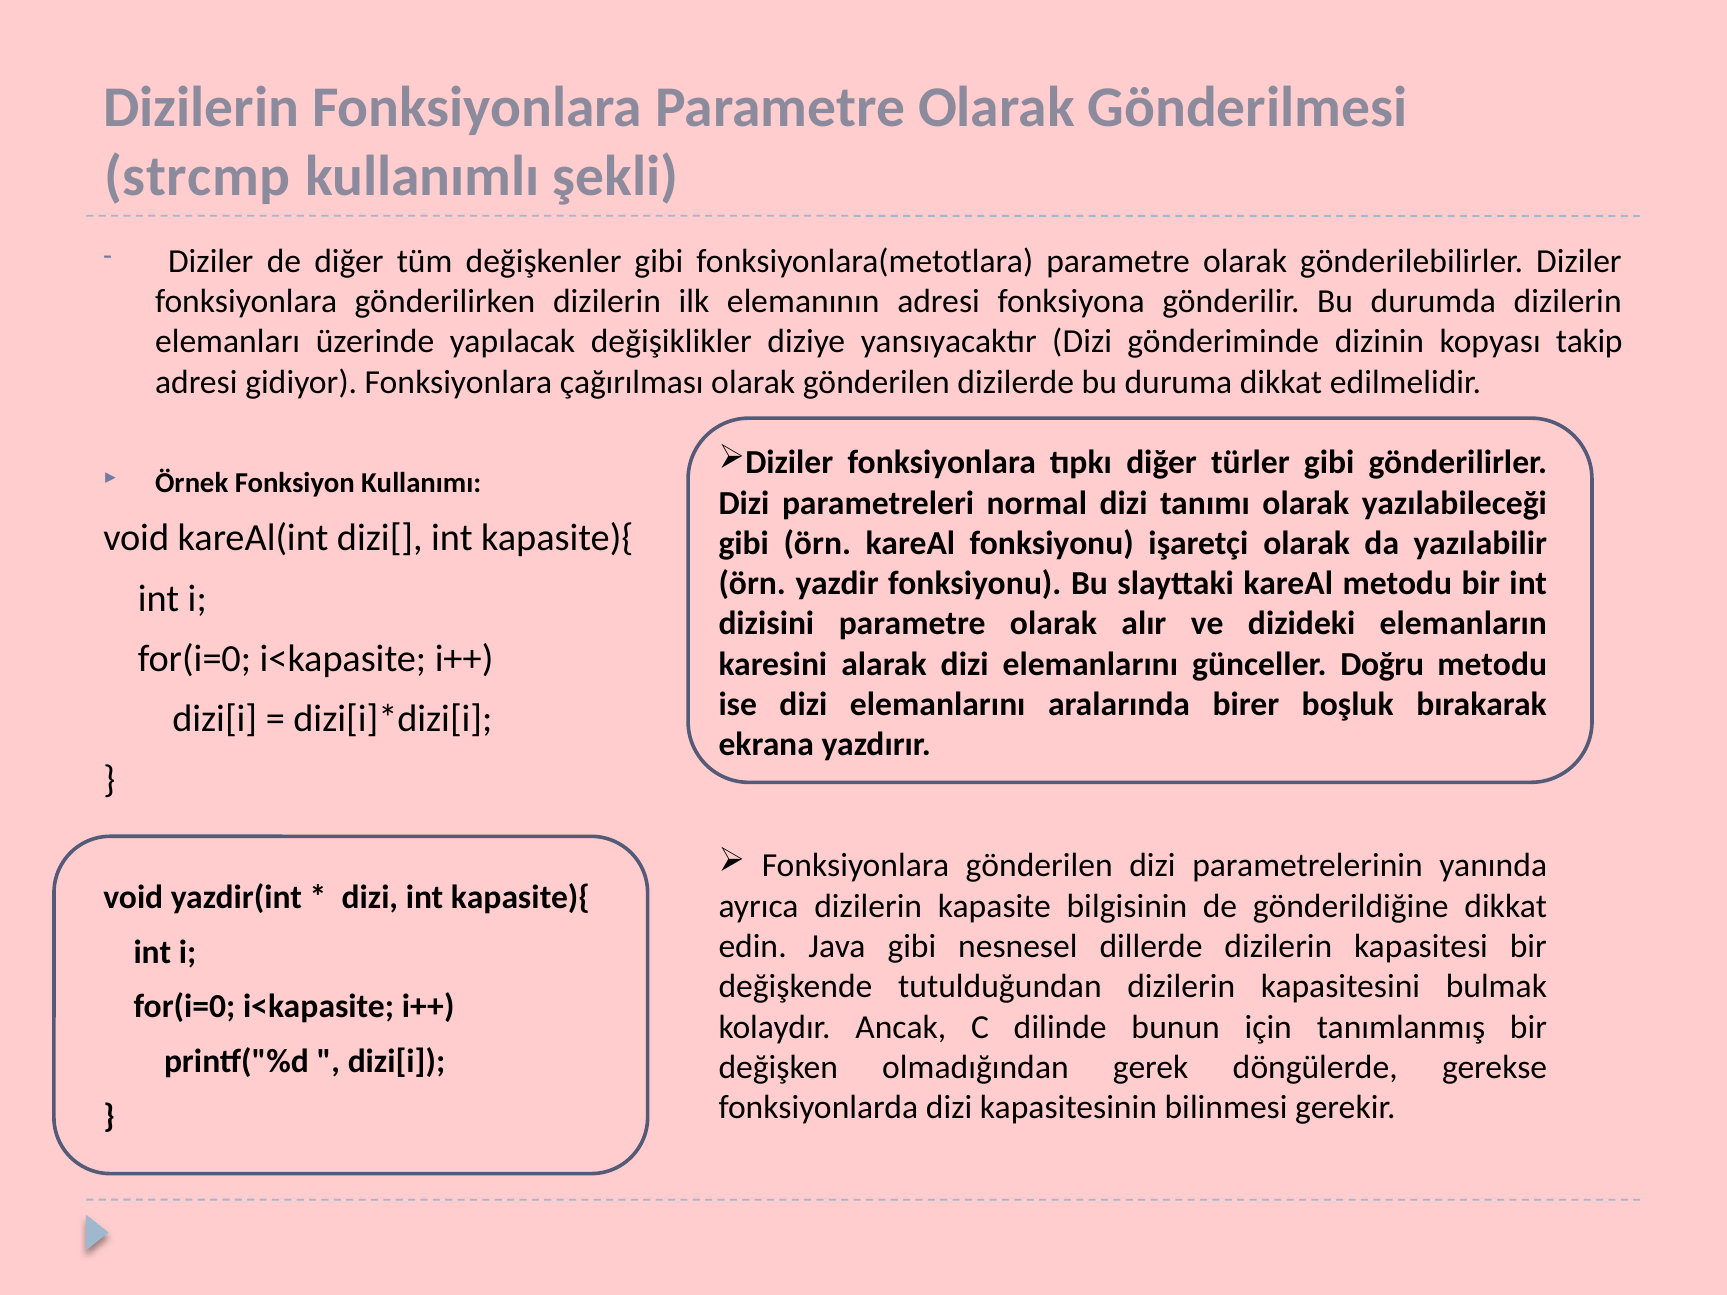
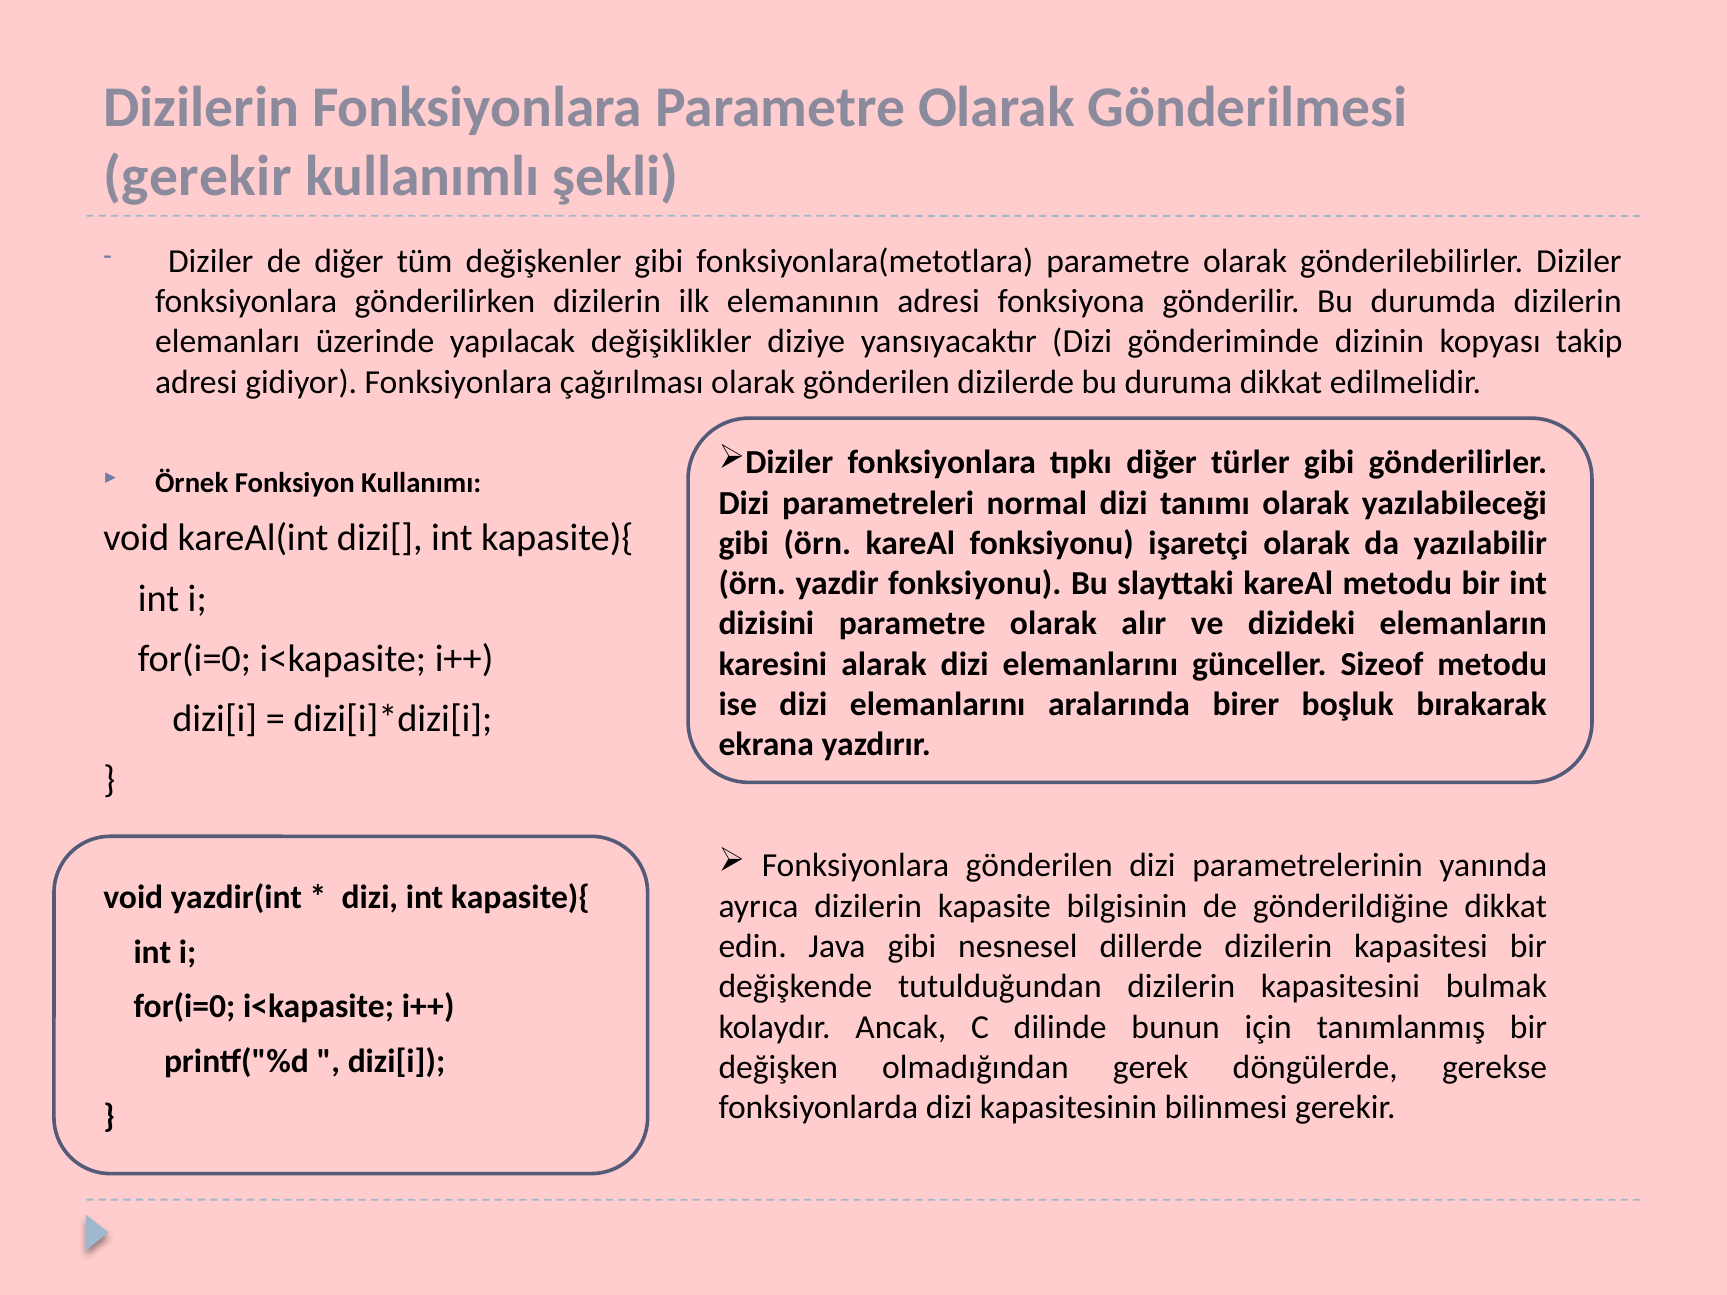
strcmp: strcmp -> gerekir (198, 177)
Doğru: Doğru -> Sizeof (1382, 664)
